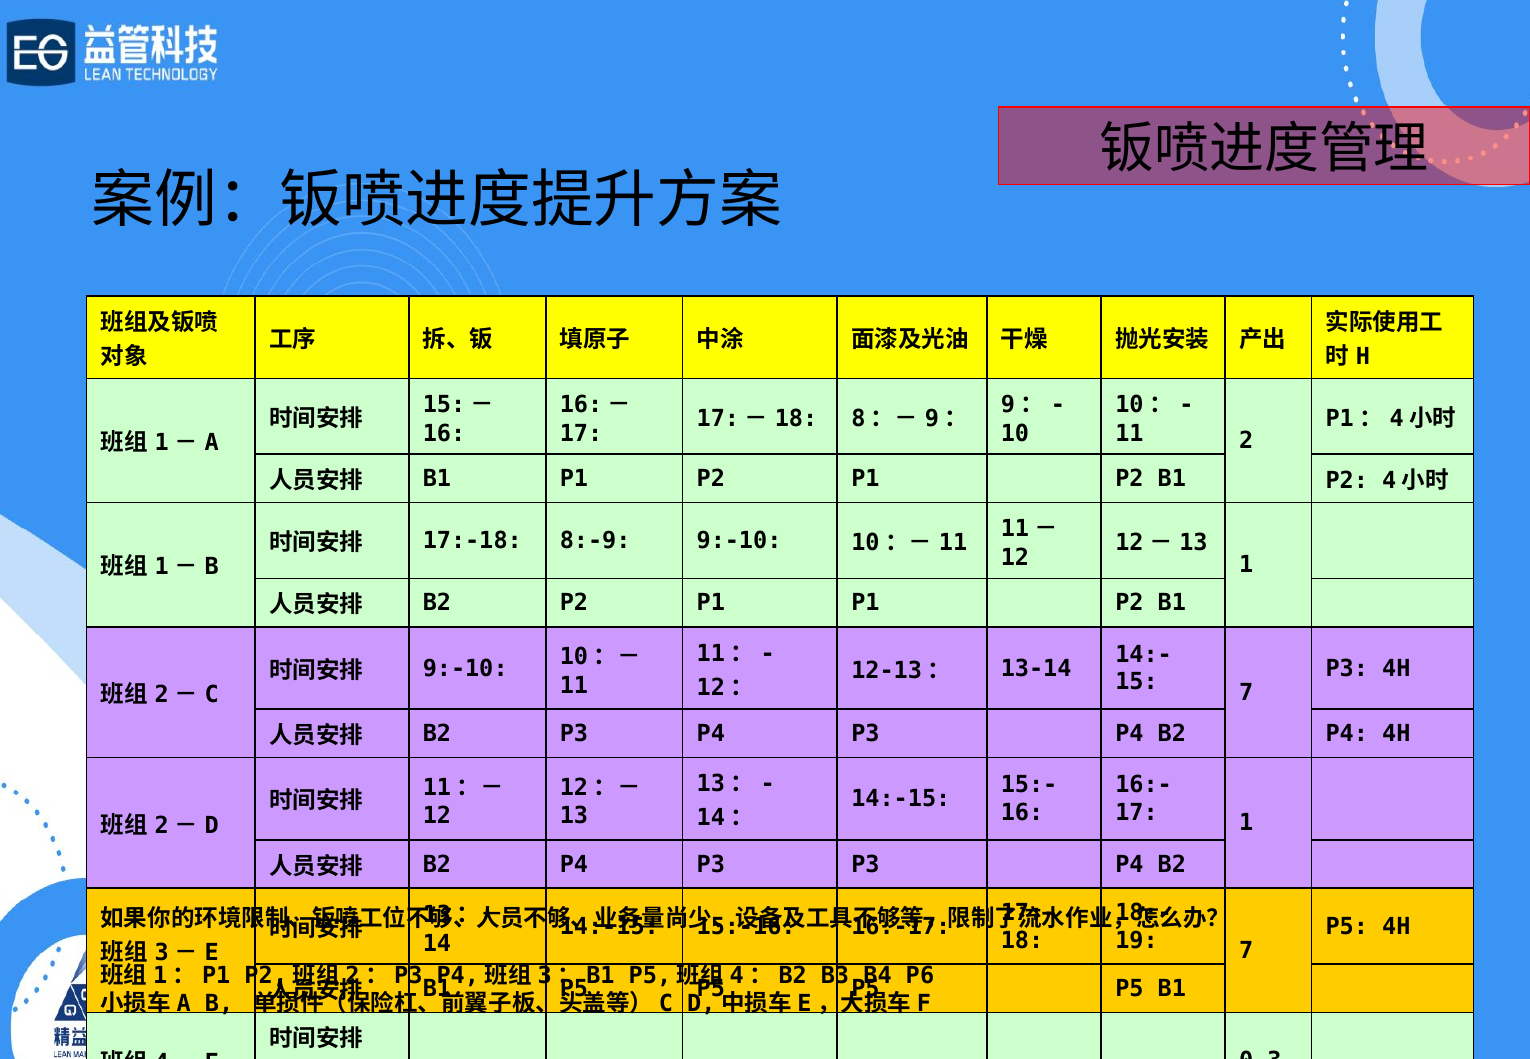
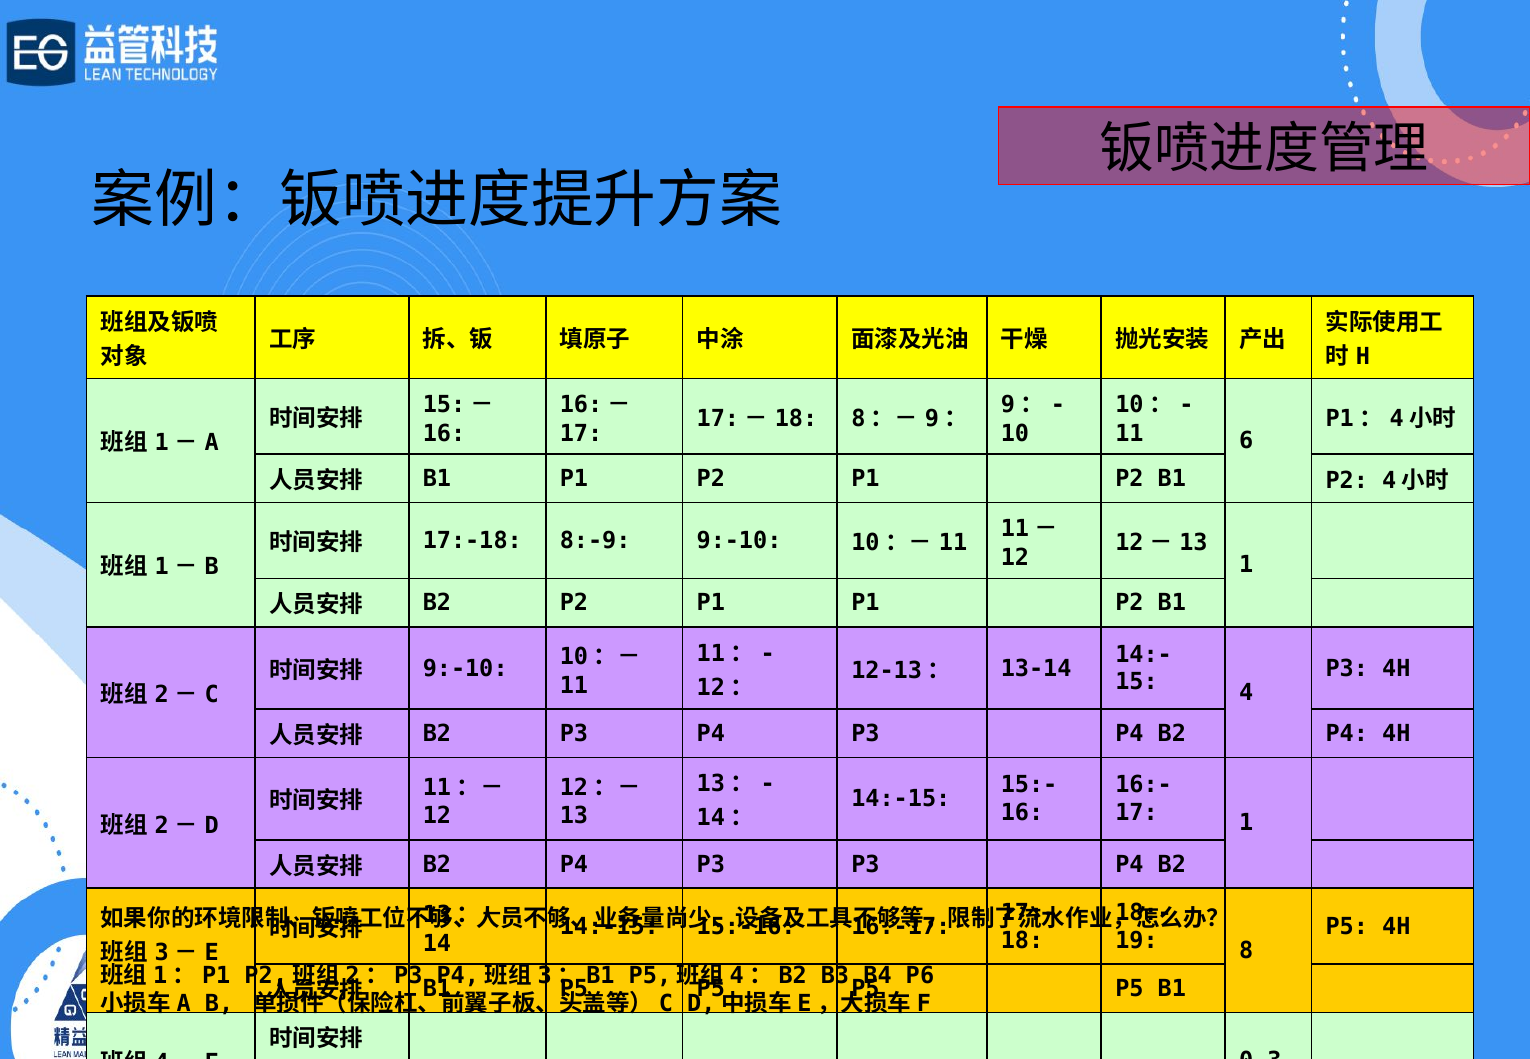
2: 2 -> 6 (1246, 441)
7: 7 -> 4 (1246, 693)
7: 7 -> 8 (1246, 951)
